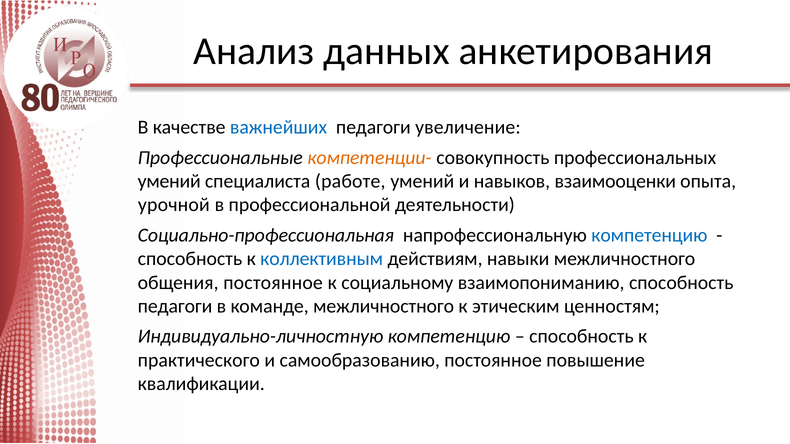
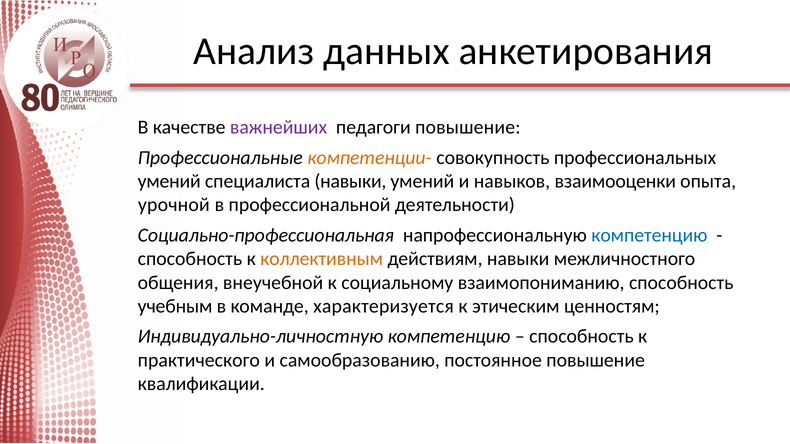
важнейших colour: blue -> purple (278, 127)
педагоги увеличение: увеличение -> повышение (468, 127)
специалиста работе: работе -> навыки (350, 181)
коллективным colour: blue -> orange (322, 259)
общения постоянное: постоянное -> внеучебной (273, 283)
педагоги: педагоги -> учебным (175, 306)
команде межличностного: межличностного -> характеризуется (384, 306)
